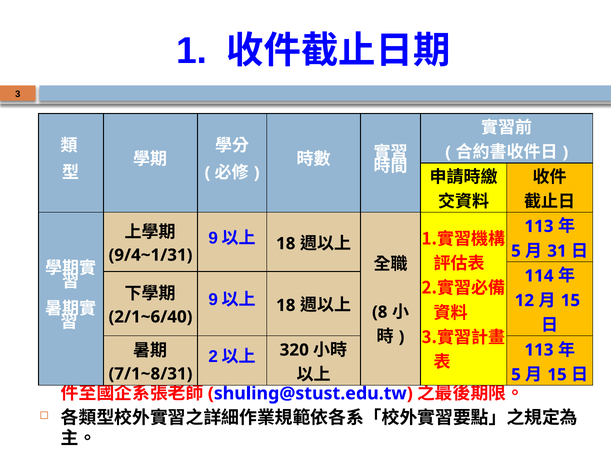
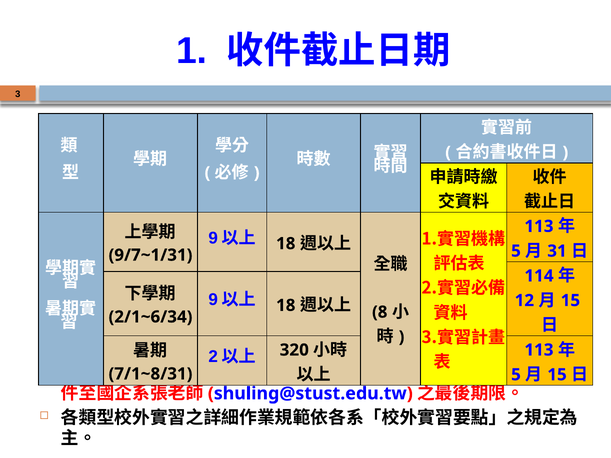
9/4~1/31: 9/4~1/31 -> 9/7~1/31 (151, 255)
2/1~6/40: 2/1~6/40 -> 2/1~6/34 (151, 317)
